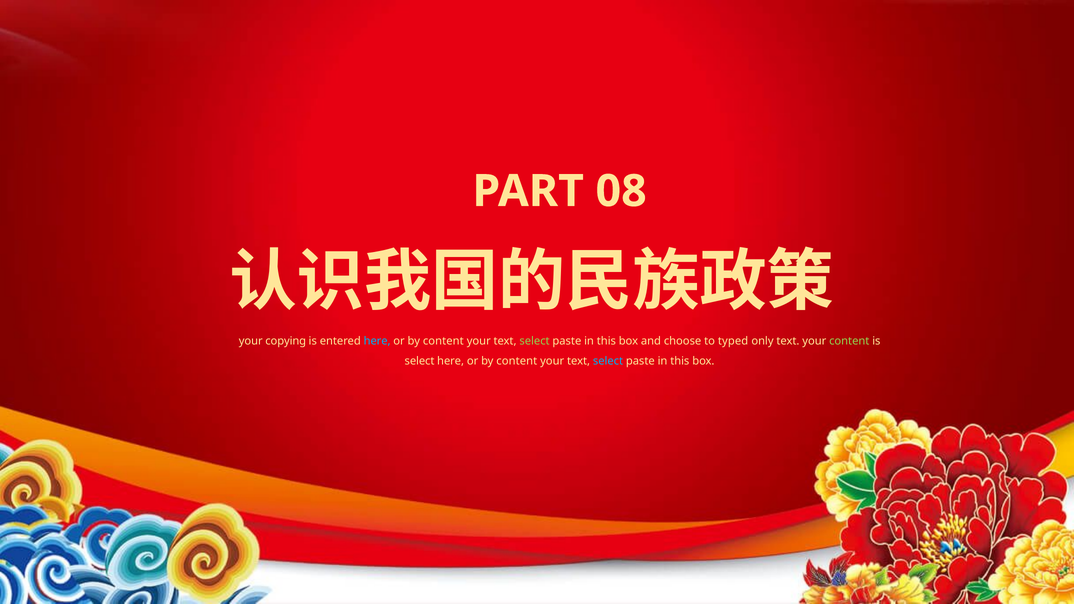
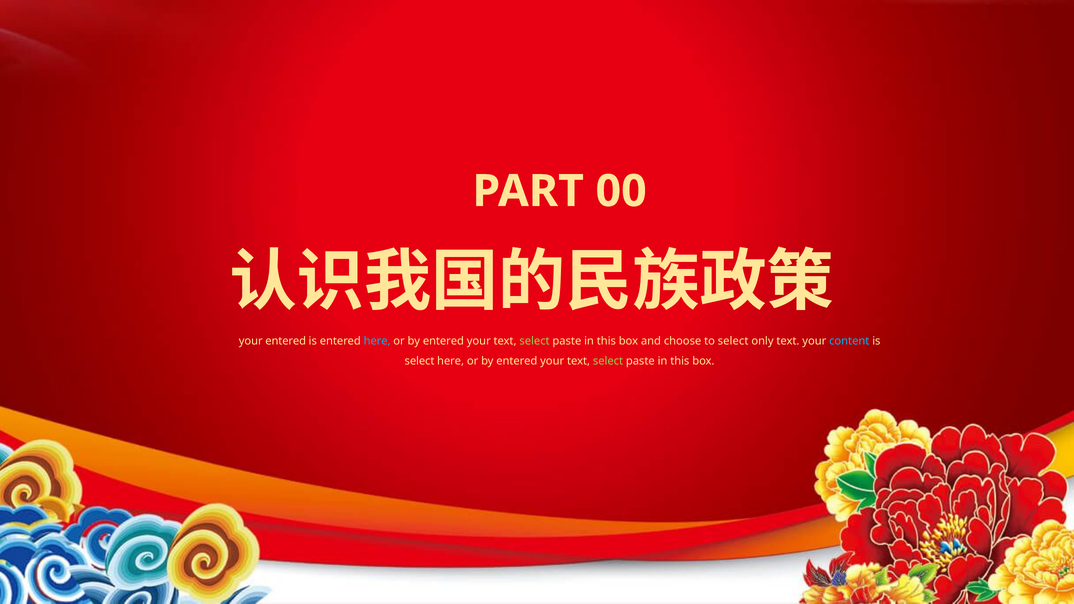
08: 08 -> 00 (621, 191)
your copying: copying -> entered (286, 341)
content: content -> entered (443, 341)
to typed: typed -> select (733, 341)
content colour: light green -> light blue (849, 341)
content: content -> entered (517, 361)
select colour: light blue -> light green (608, 361)
